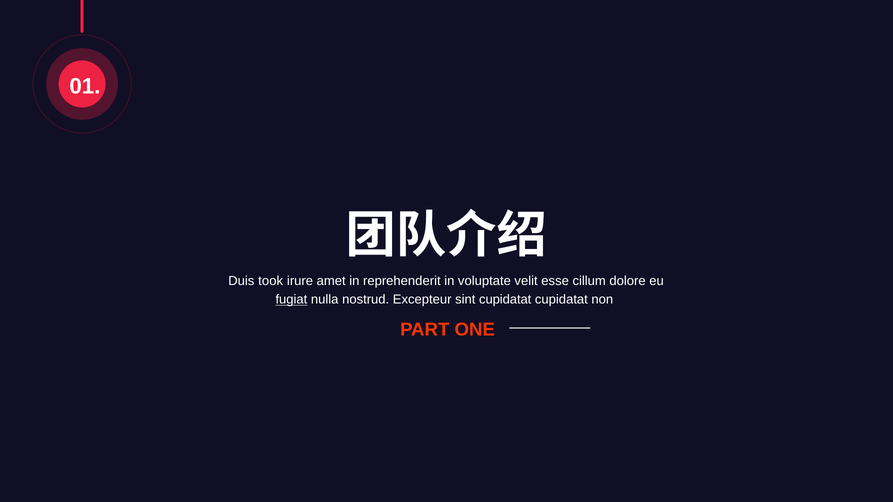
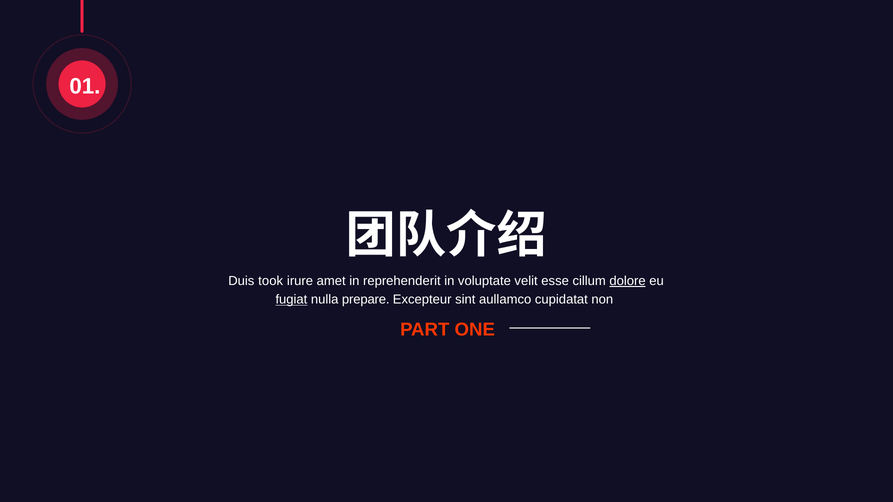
dolore underline: none -> present (628, 281)
nostrud: nostrud -> prepare (366, 300)
sint cupidatat: cupidatat -> aullamco (505, 300)
